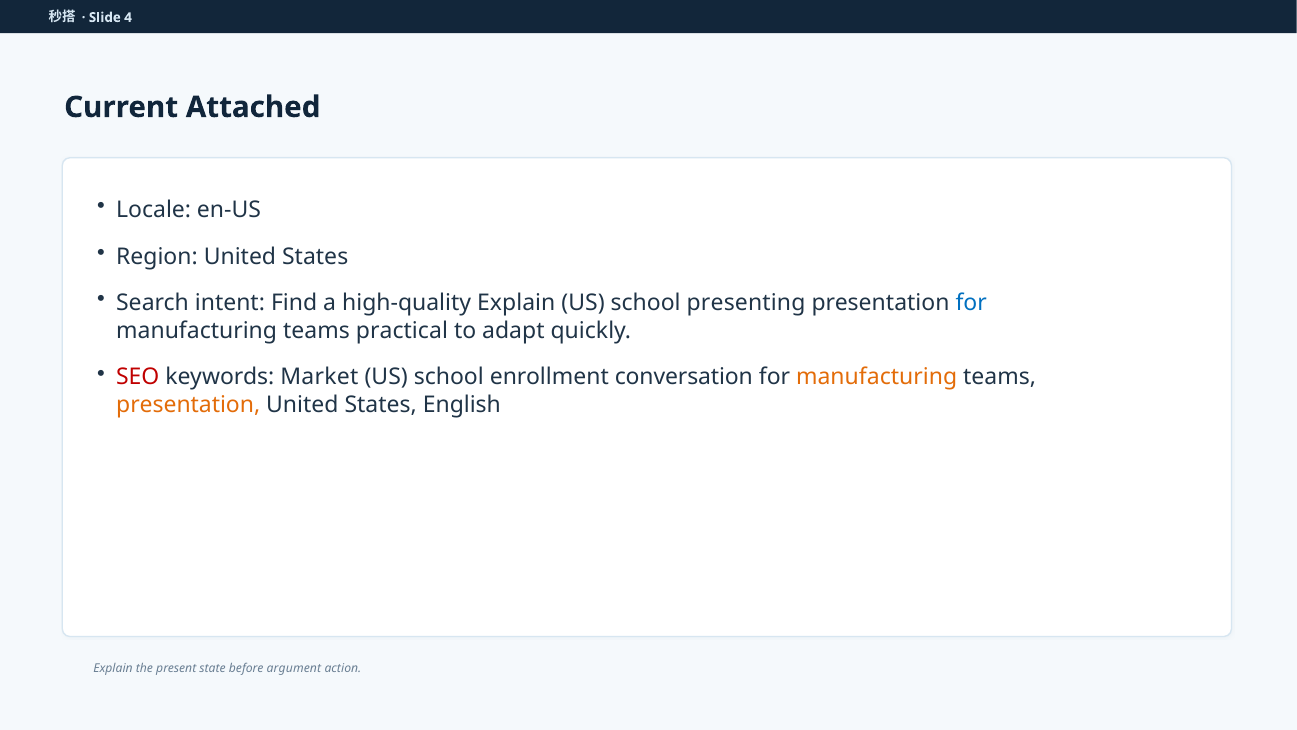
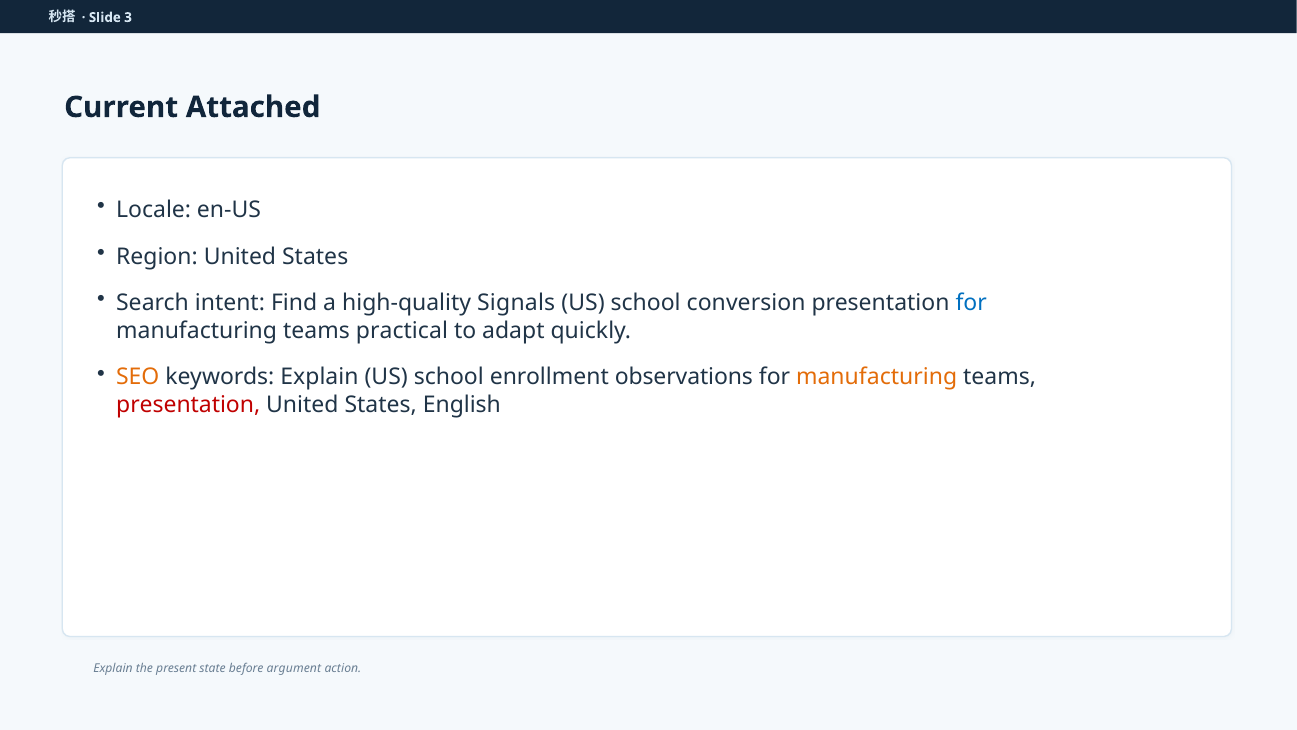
4: 4 -> 3 (128, 17)
high-quality Explain: Explain -> Signals (516, 303)
presenting: presenting -> conversion (746, 303)
SEO colour: red -> orange (138, 377)
keywords Market: Market -> Explain (319, 377)
conversation: conversation -> observations (684, 377)
presentation colour: orange -> red (188, 405)
